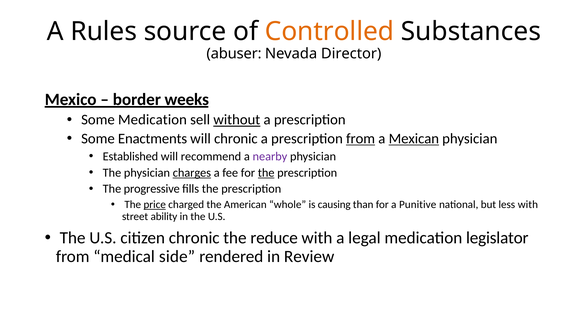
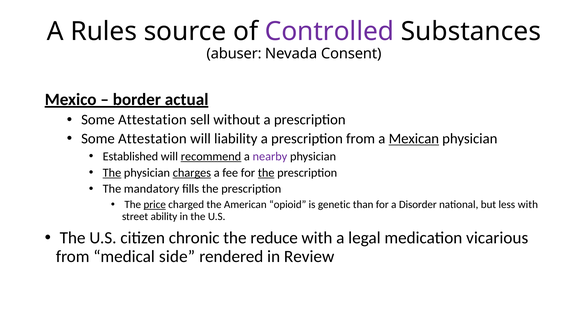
Controlled colour: orange -> purple (329, 32)
Director: Director -> Consent (351, 54)
weeks: weeks -> actual (187, 99)
Medication: Medication -> Attestation (152, 120)
without underline: present -> none (237, 120)
Enactments: Enactments -> Attestation (152, 139)
will chronic: chronic -> liability (236, 139)
from underline: present -> none (361, 139)
recommend underline: none -> present (211, 156)
The underline: none -> present (112, 173)
progressive: progressive -> mandatory (152, 189)
whole: whole -> opioid (288, 204)
causing: causing -> genetic (334, 204)
Punitive: Punitive -> Disorder (418, 204)
legislator: legislator -> vicarious (497, 238)
